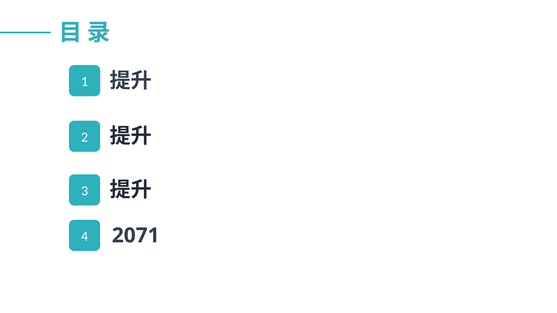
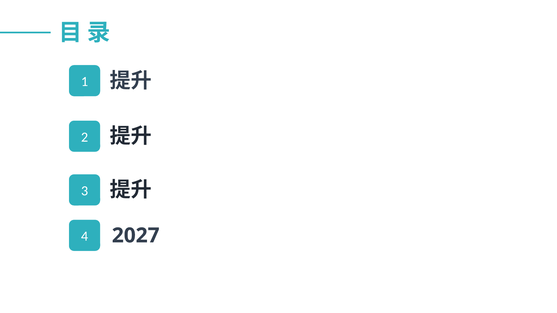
2071: 2071 -> 2027 (136, 236)
